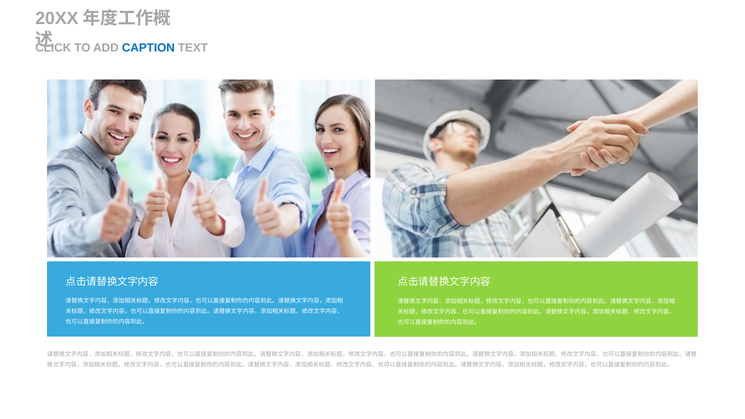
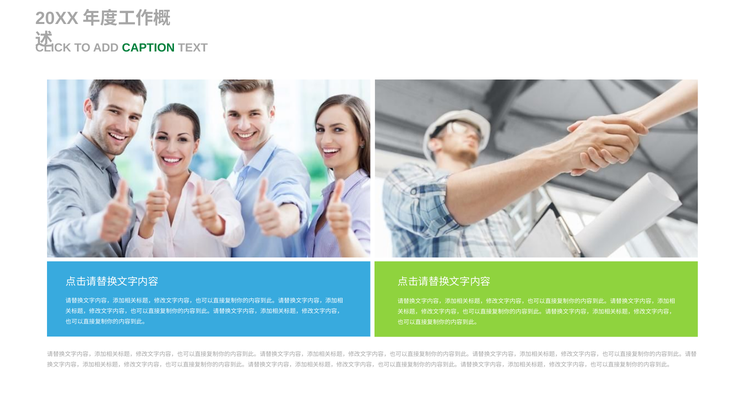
CAPTION colour: blue -> green (148, 48)
